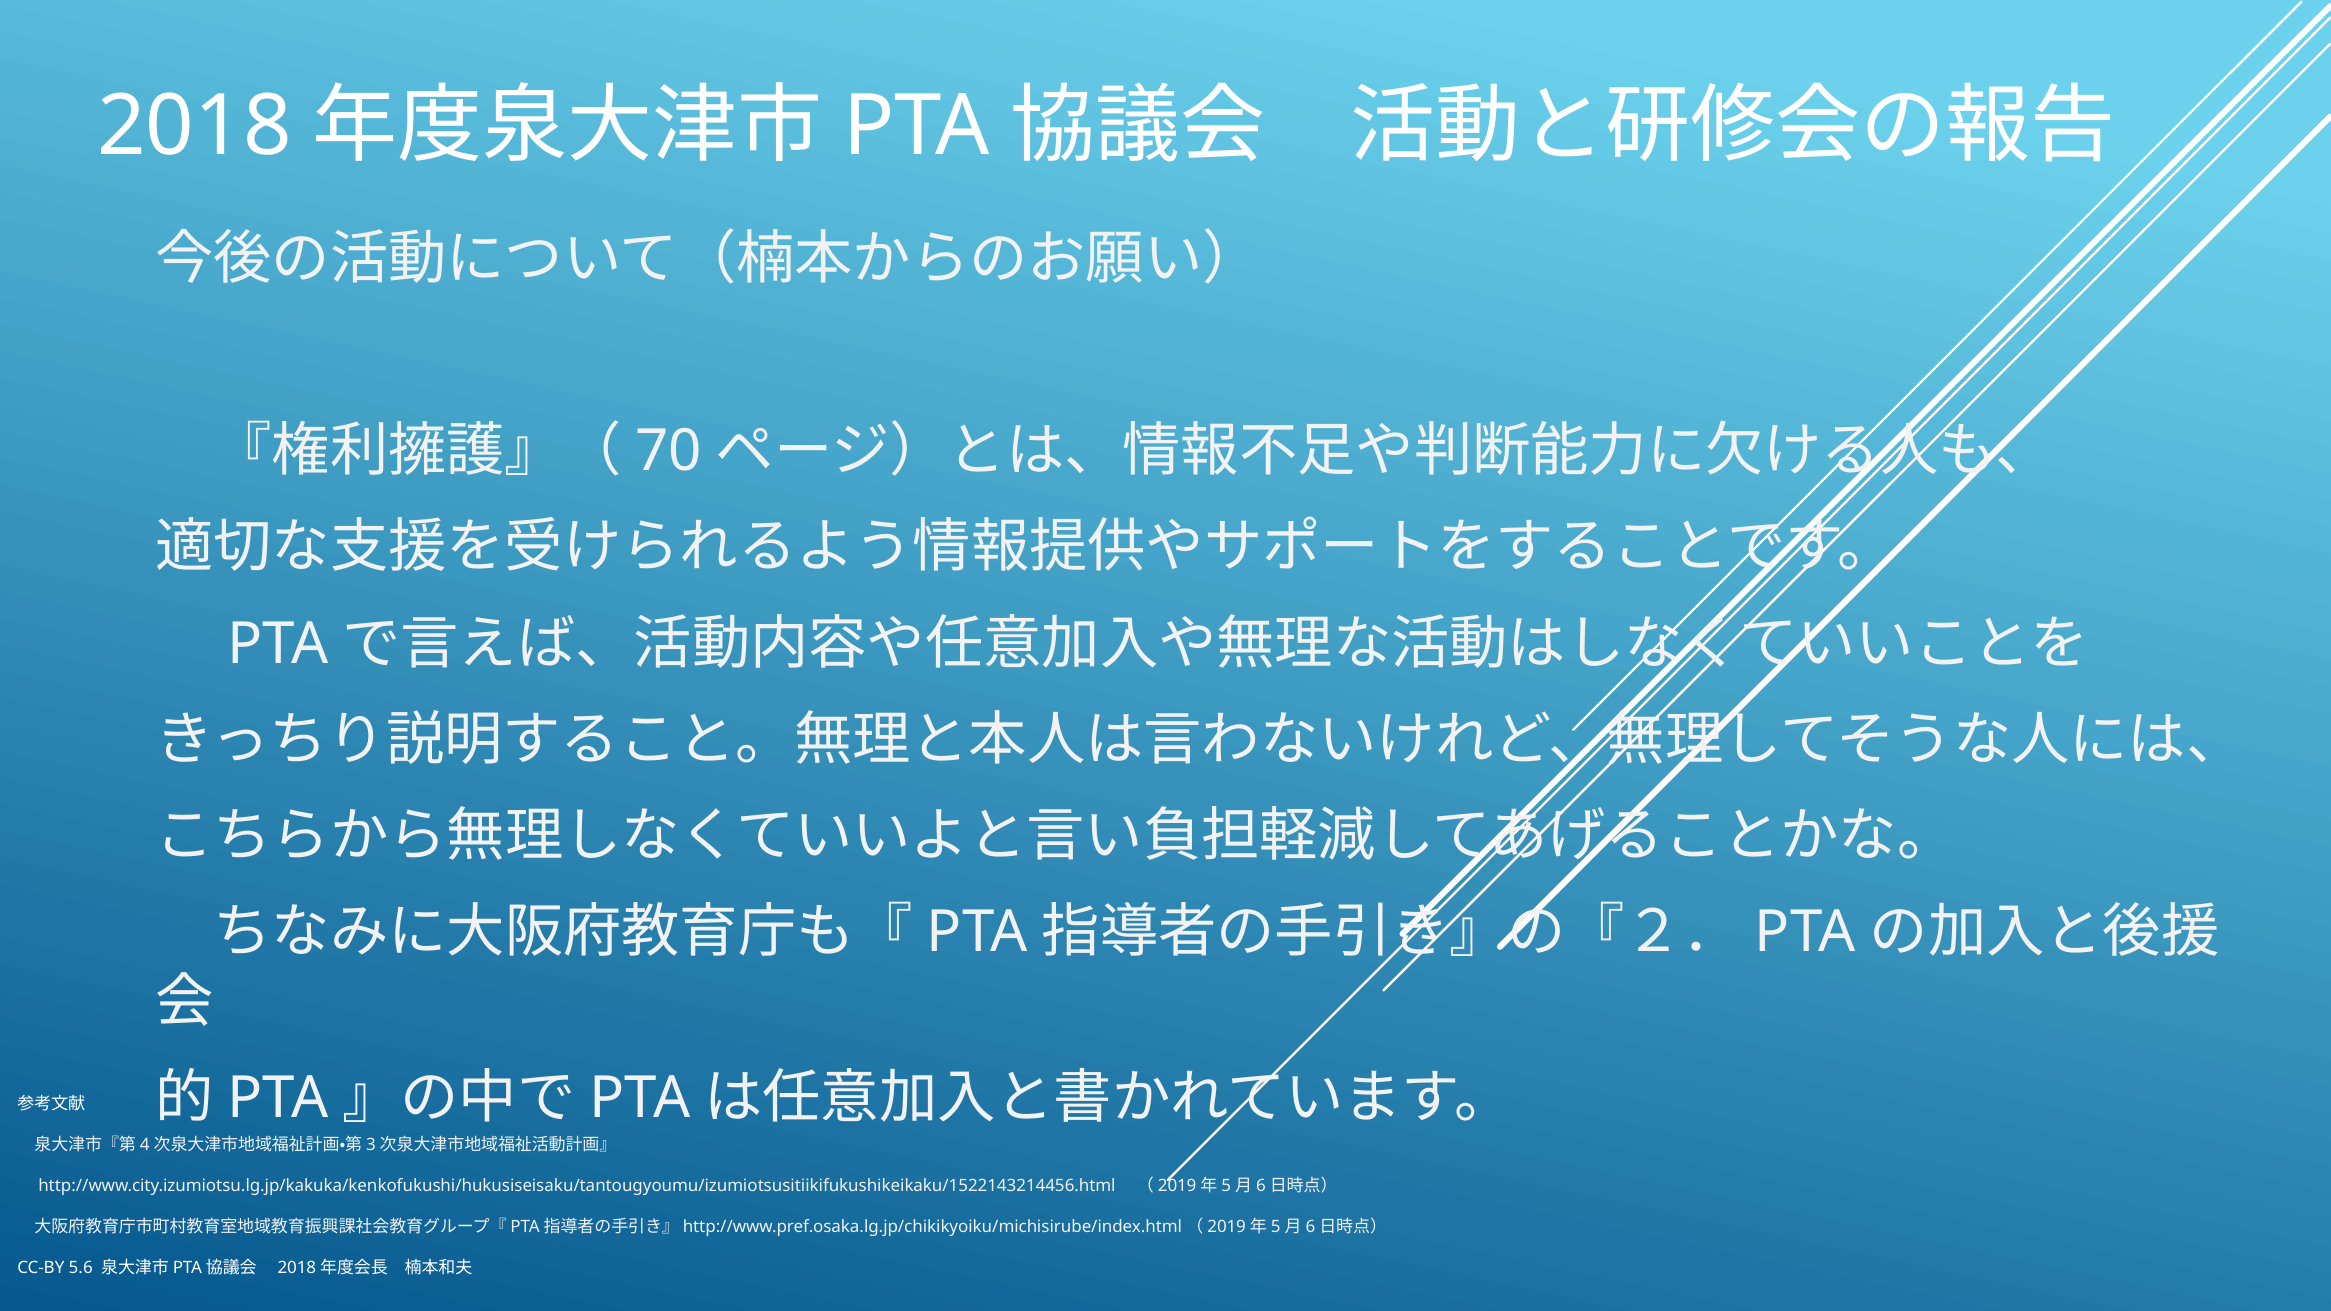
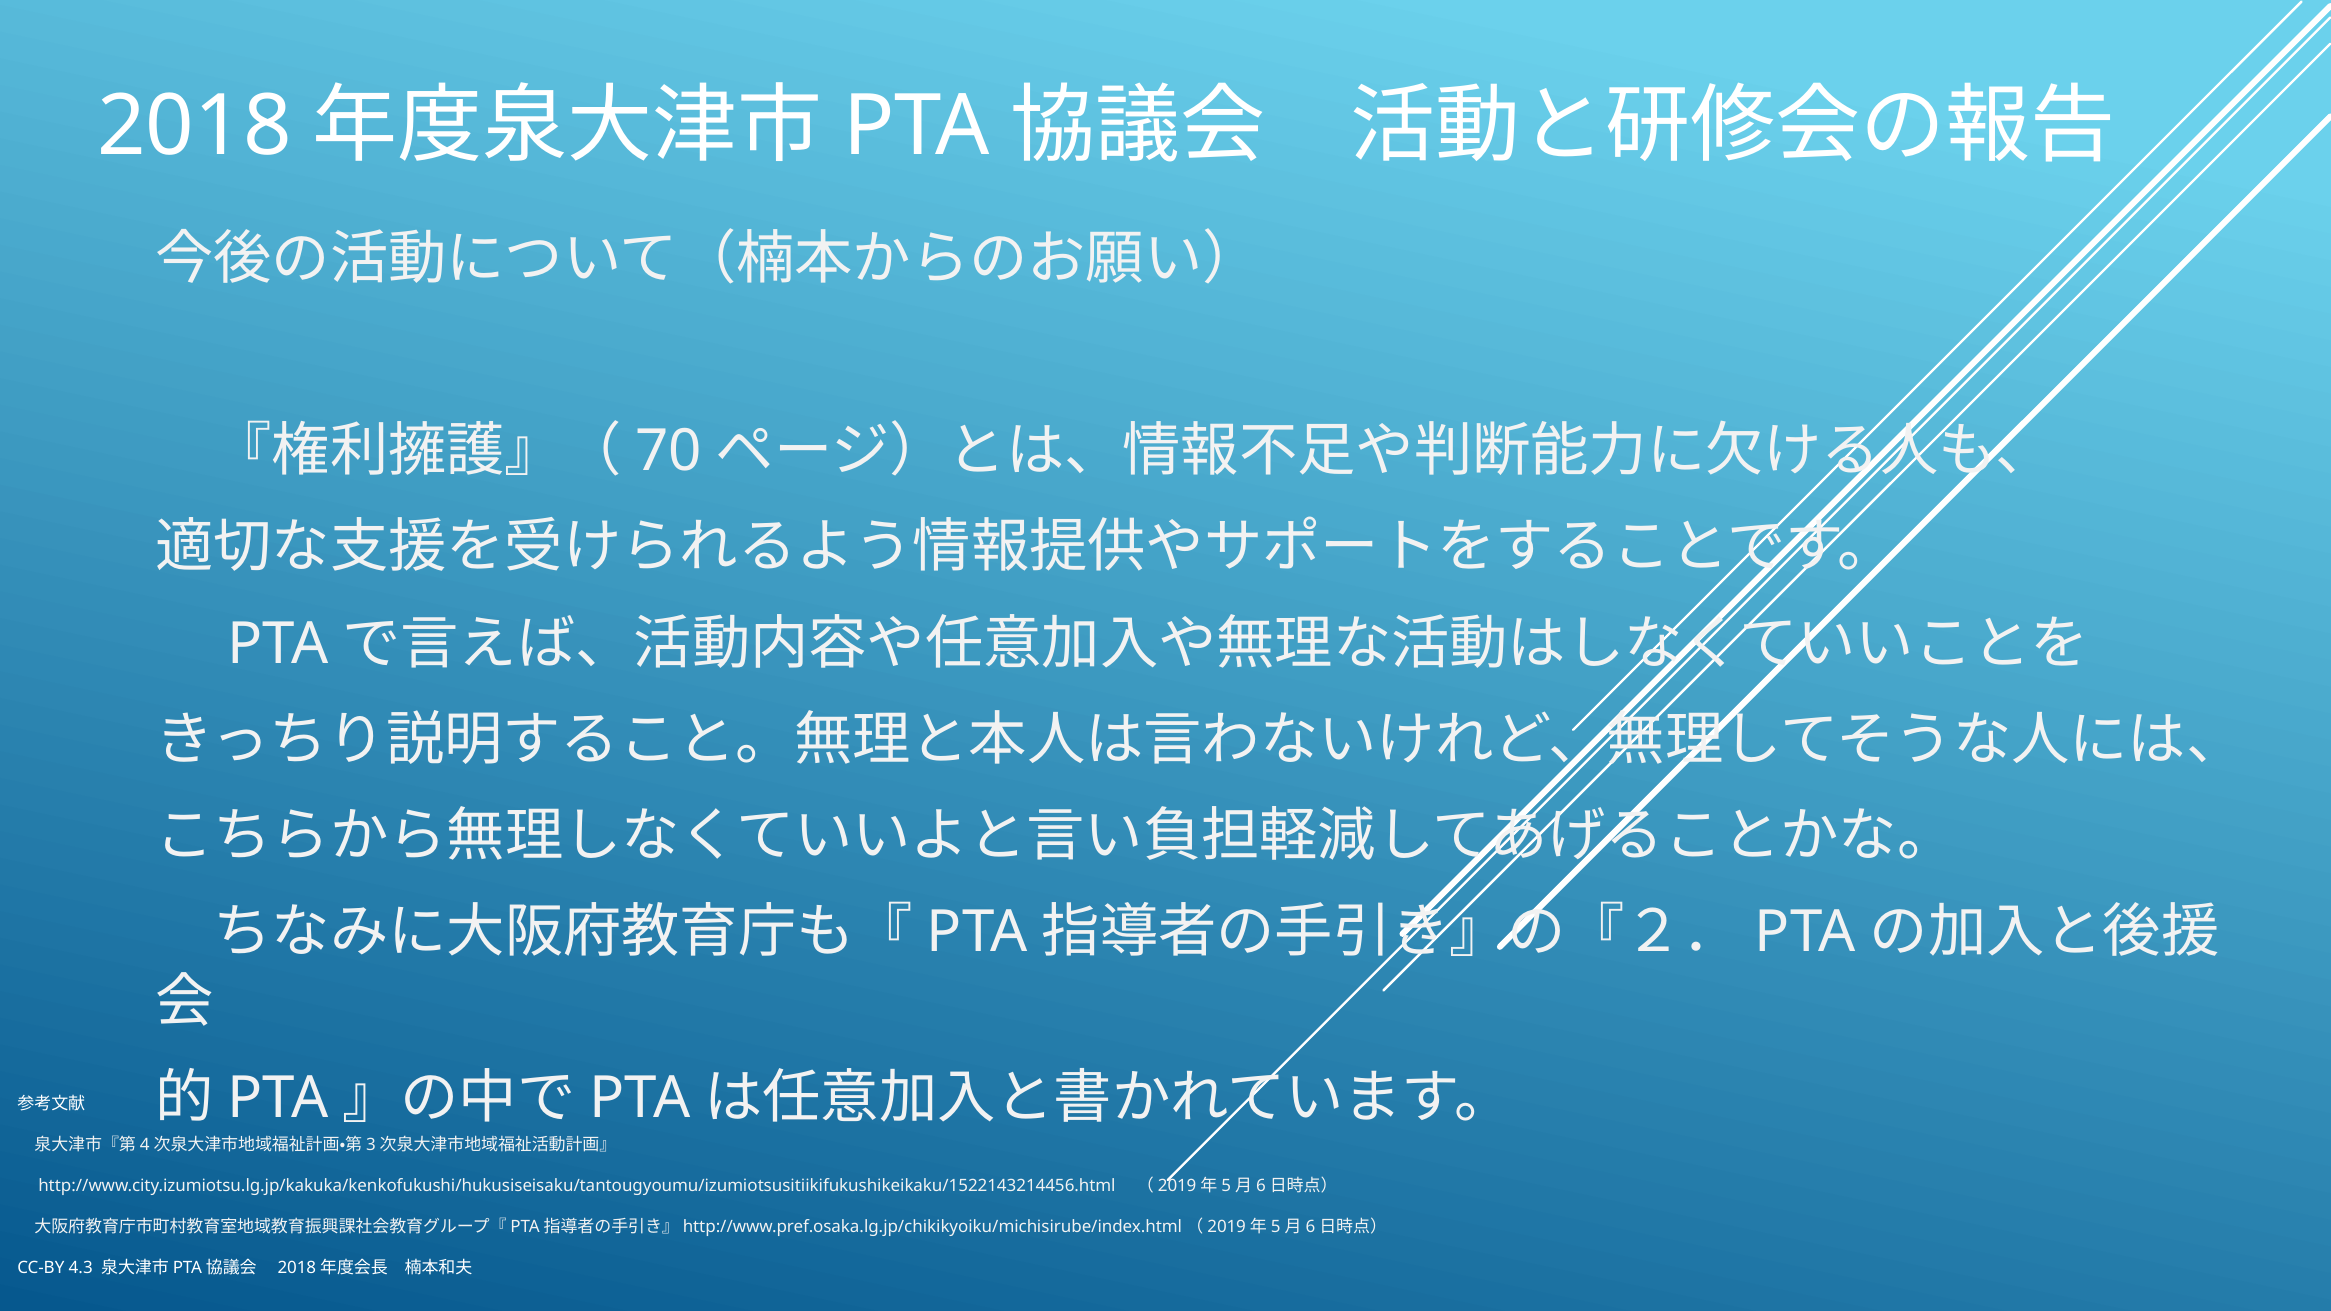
5.6: 5.6 -> 4.3 (81, 1268)
